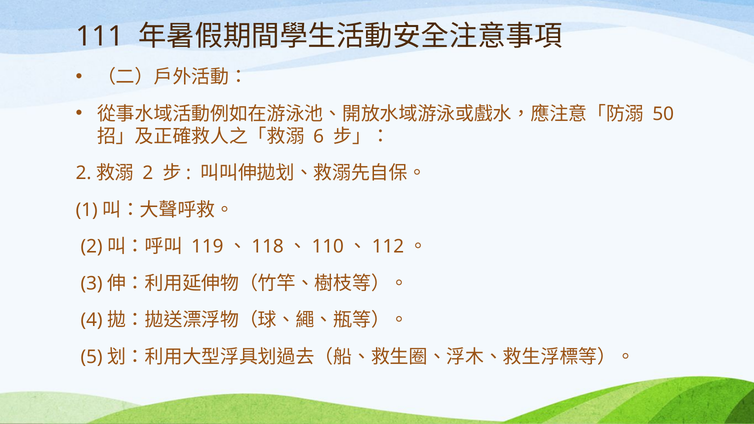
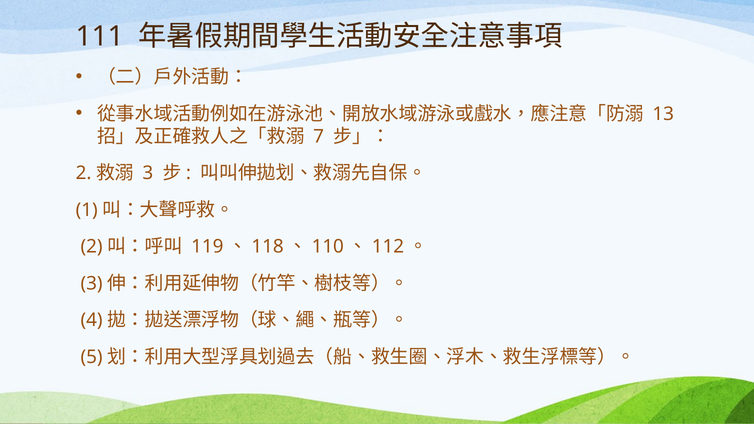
50: 50 -> 13 (663, 114)
6: 6 -> 7 (319, 136)
2: 2 -> 3 (148, 173)
